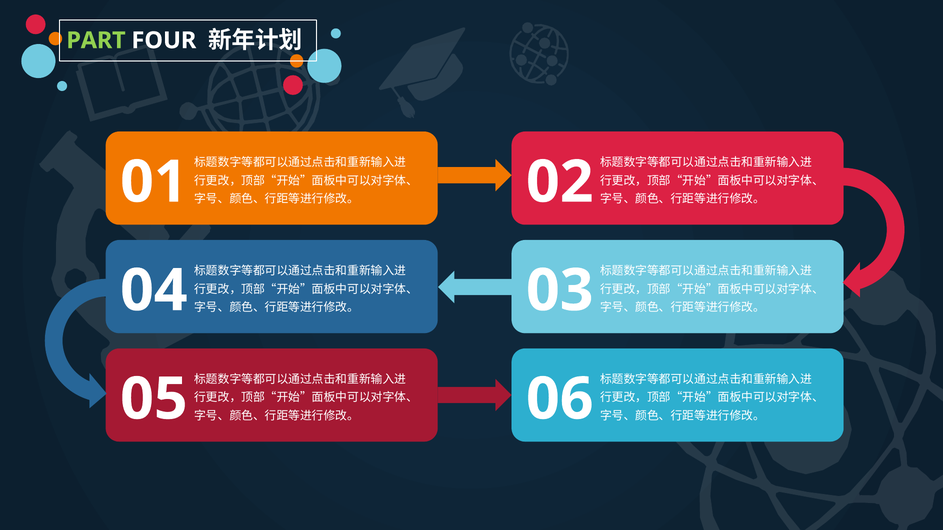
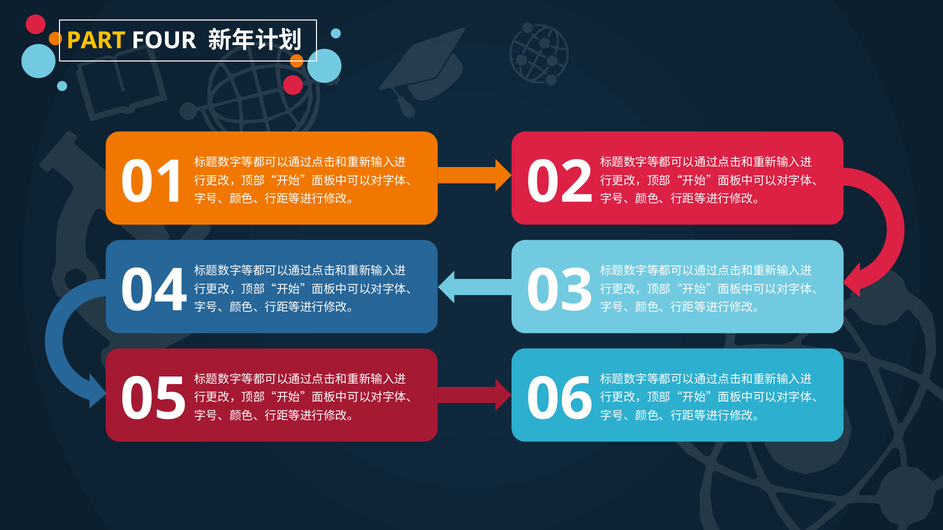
PART colour: light green -> yellow (96, 40)
